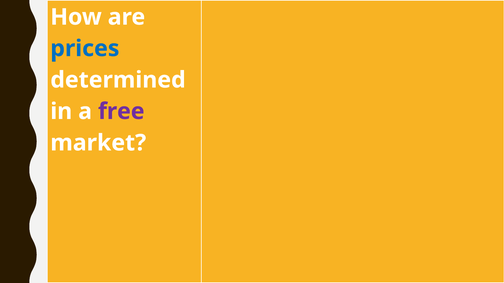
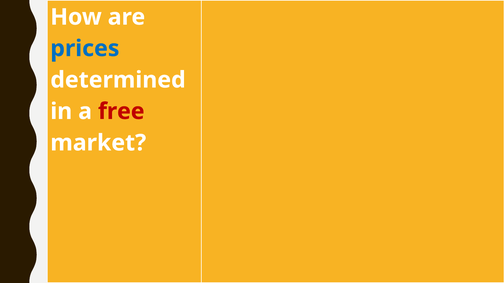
free colour: purple -> red (121, 112)
